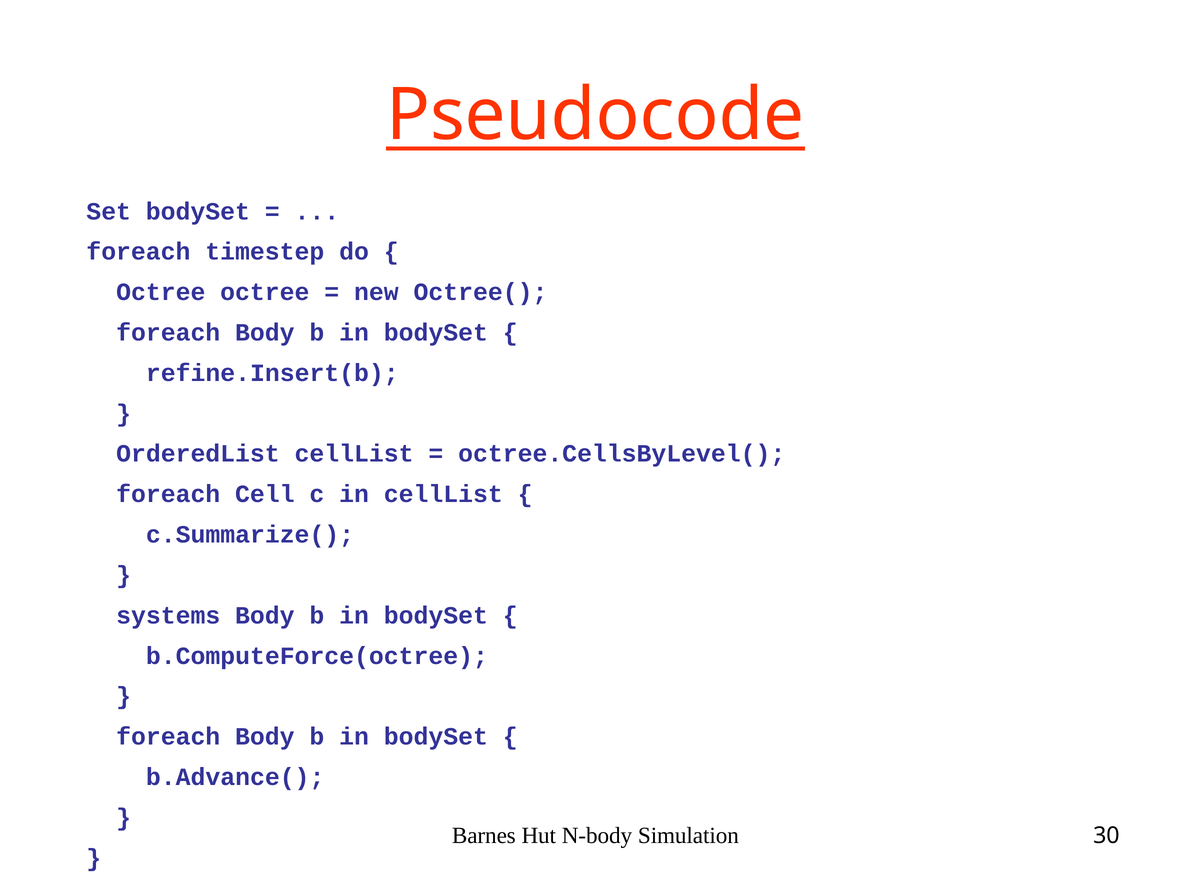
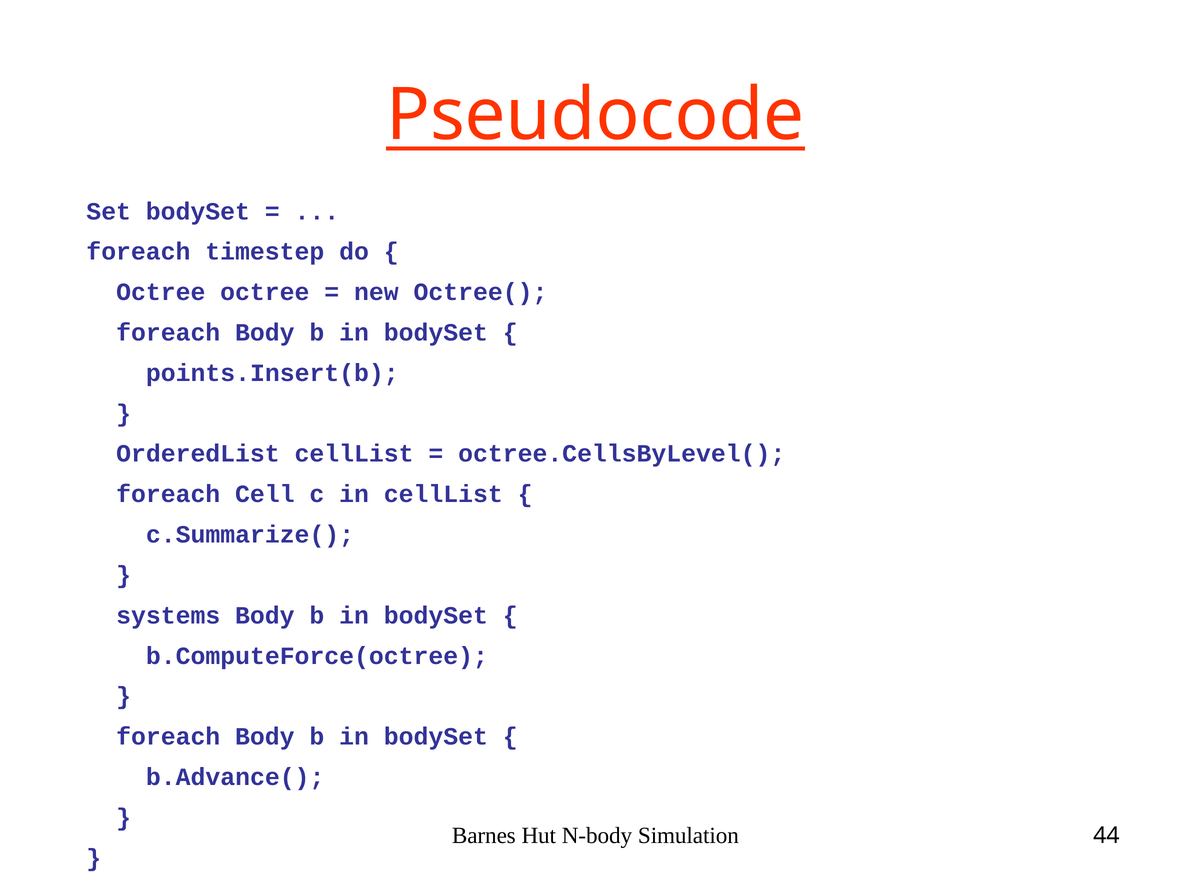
refine.Insert(b: refine.Insert(b -> points.Insert(b (272, 373)
30: 30 -> 44 (1106, 835)
